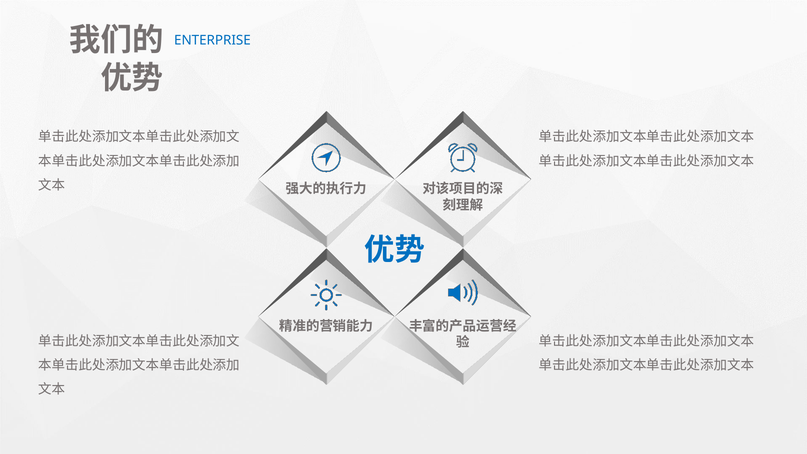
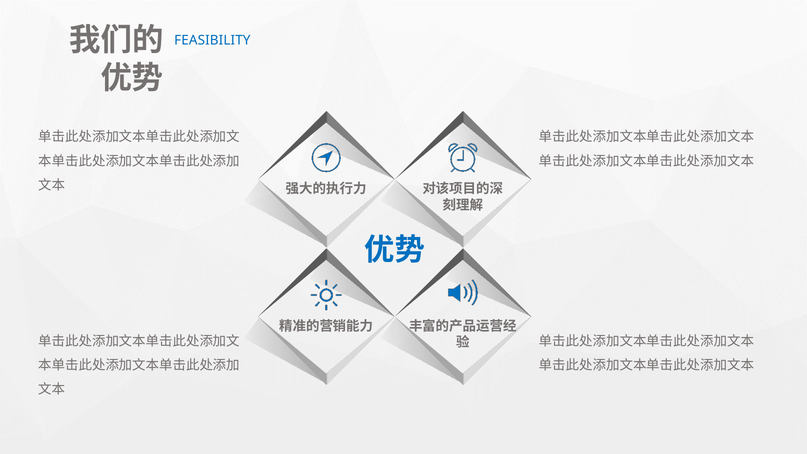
ENTERPRISE: ENTERPRISE -> FEASIBILITY (212, 40)
